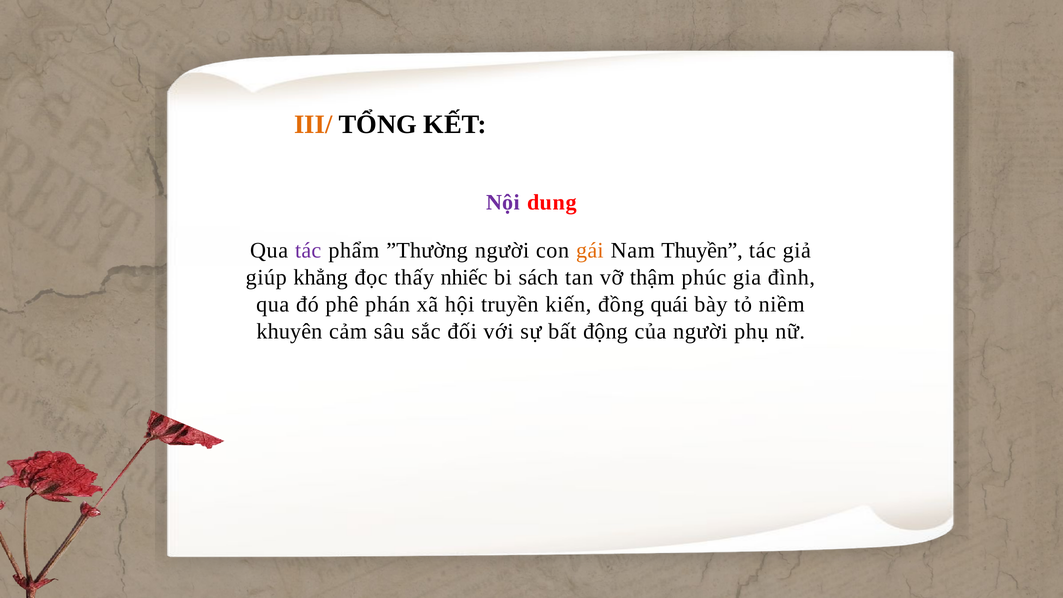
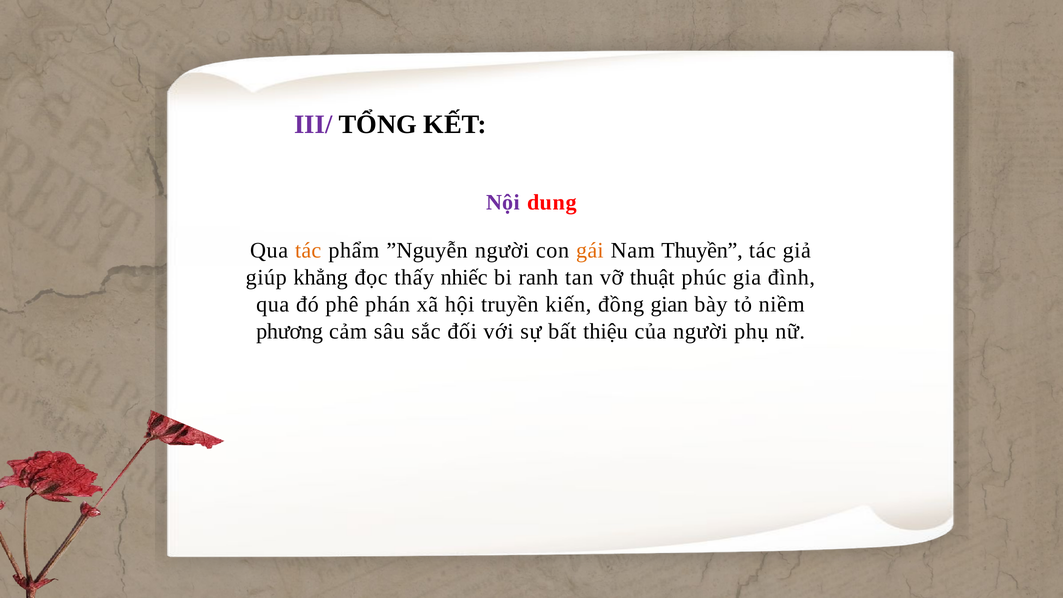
III/ colour: orange -> purple (313, 124)
tác colour: purple -> orange (308, 250)
”Thường: ”Thường -> ”Nguyễn (427, 250)
sách: sách -> ranh (538, 277)
thậm: thậm -> thuật (652, 277)
quái: quái -> gian (669, 304)
khuyên: khuyên -> phương (290, 331)
động: động -> thiệu (605, 331)
